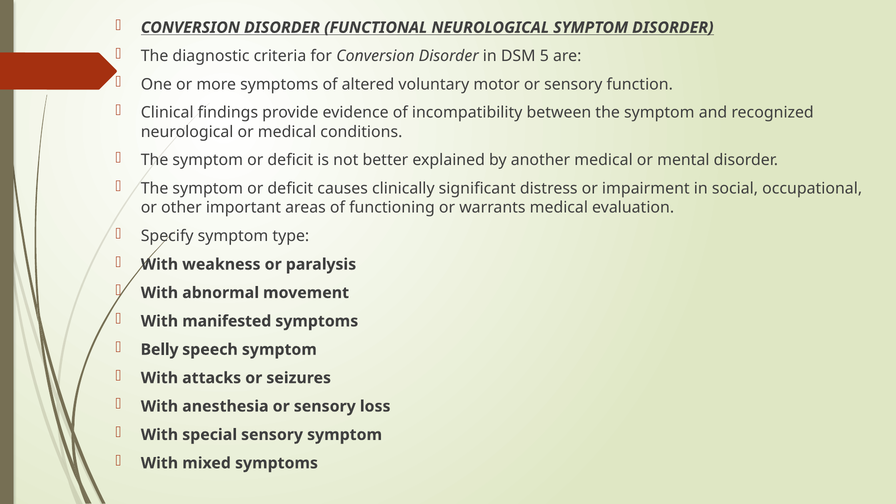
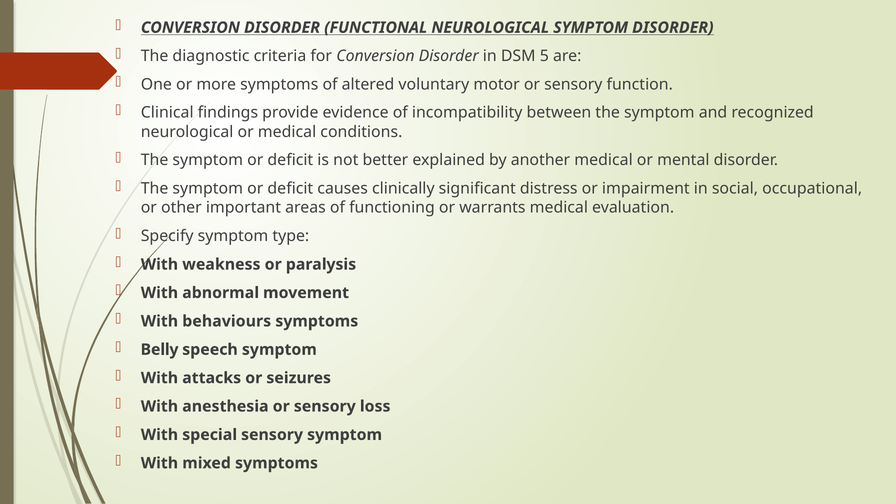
manifested: manifested -> behaviours (227, 321)
